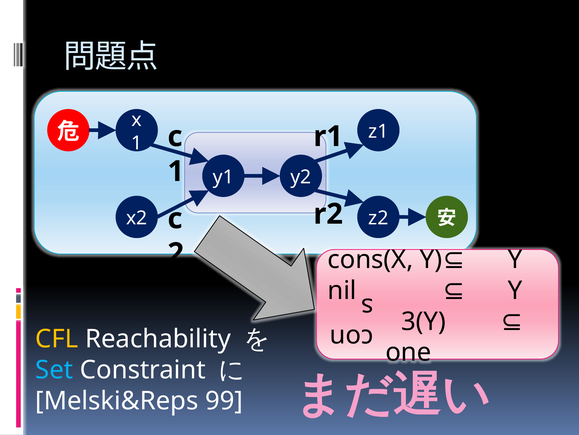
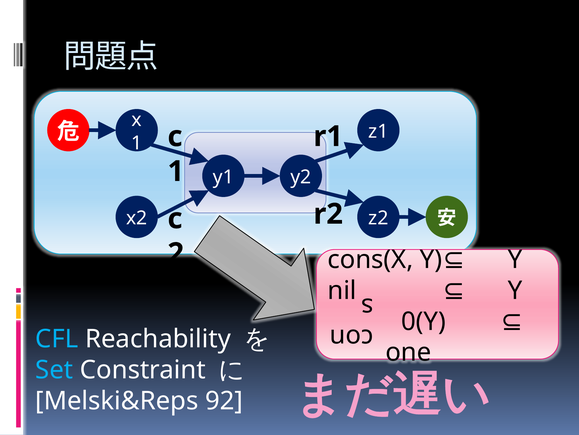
3(Y: 3(Y -> 0(Y (423, 321)
CFL colour: yellow -> light blue (57, 338)
99: 99 -> 92 (224, 400)
